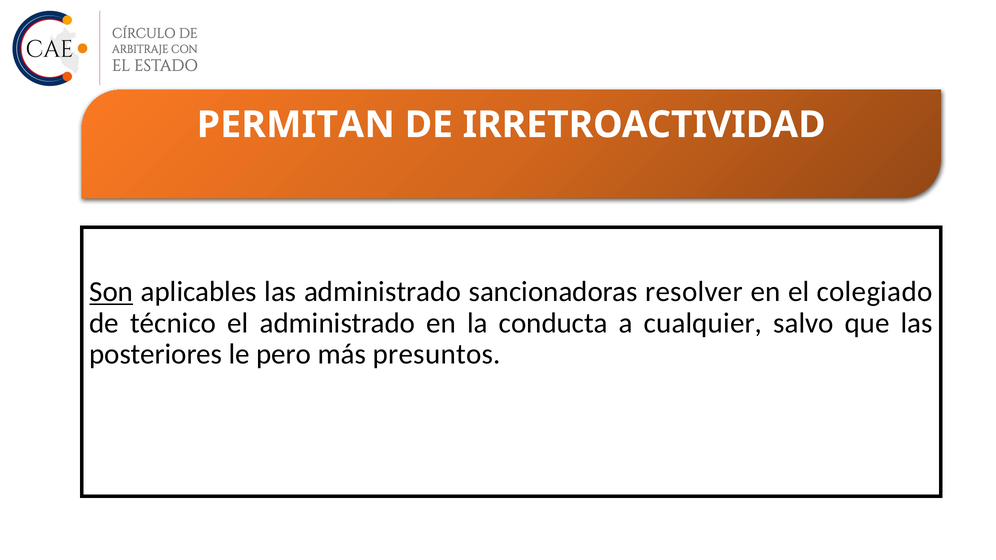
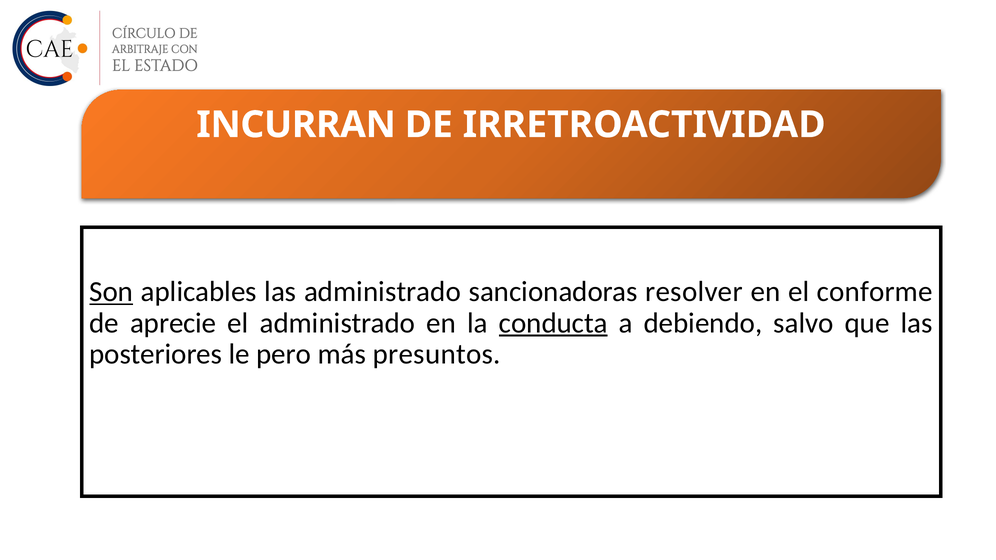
PERMITAN: PERMITAN -> INCURRAN (296, 125)
colegiado: colegiado -> conforme (875, 292)
técnico: técnico -> aprecie (173, 323)
conducta underline: none -> present (553, 323)
cualquier: cualquier -> debiendo (703, 323)
